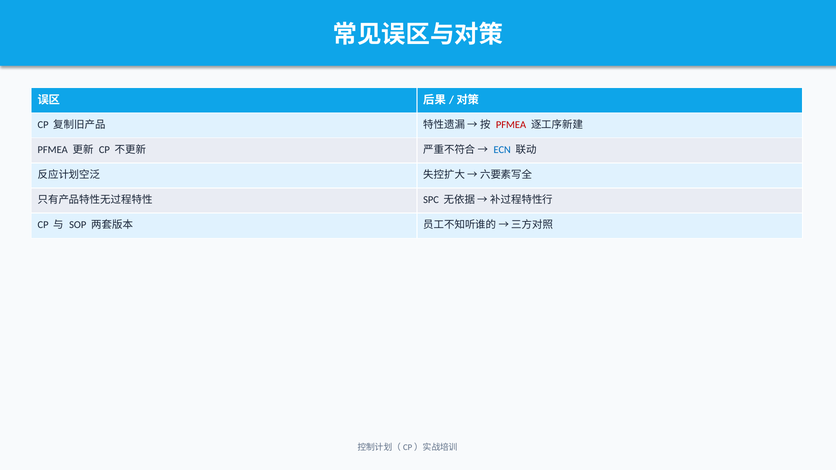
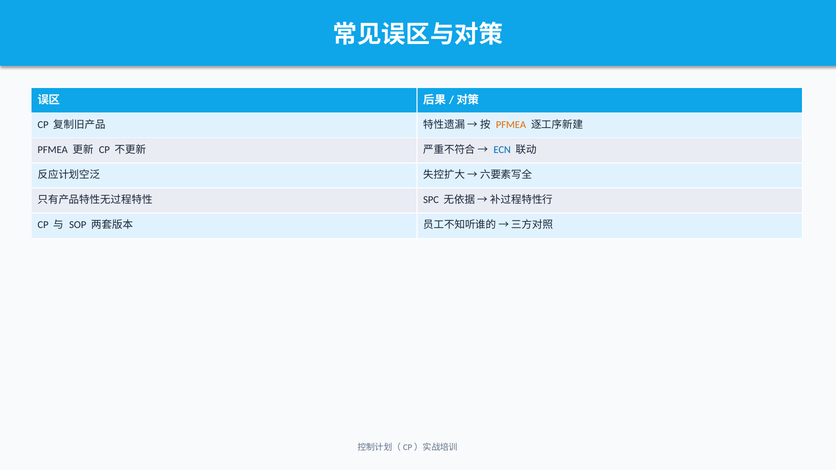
PFMEA colour: red -> orange (511, 125)
